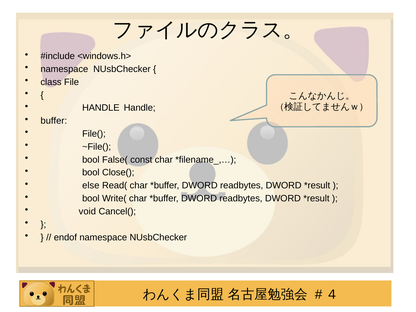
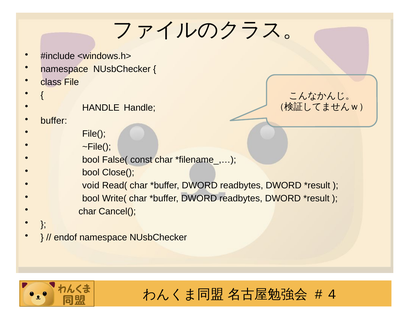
else: else -> void (91, 186)
void: void -> char (87, 211)
